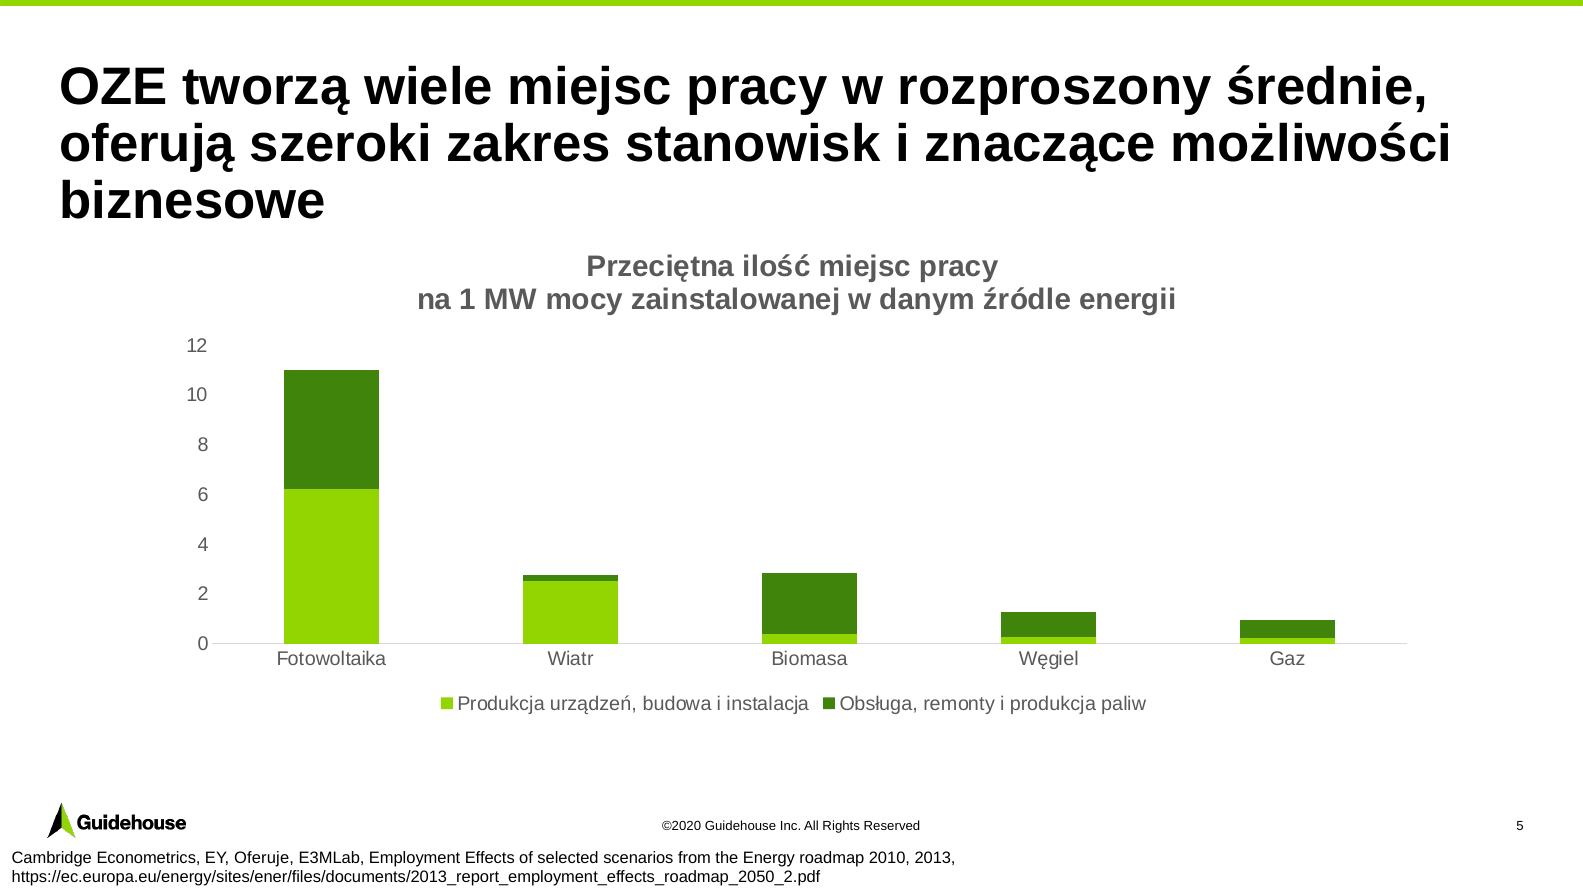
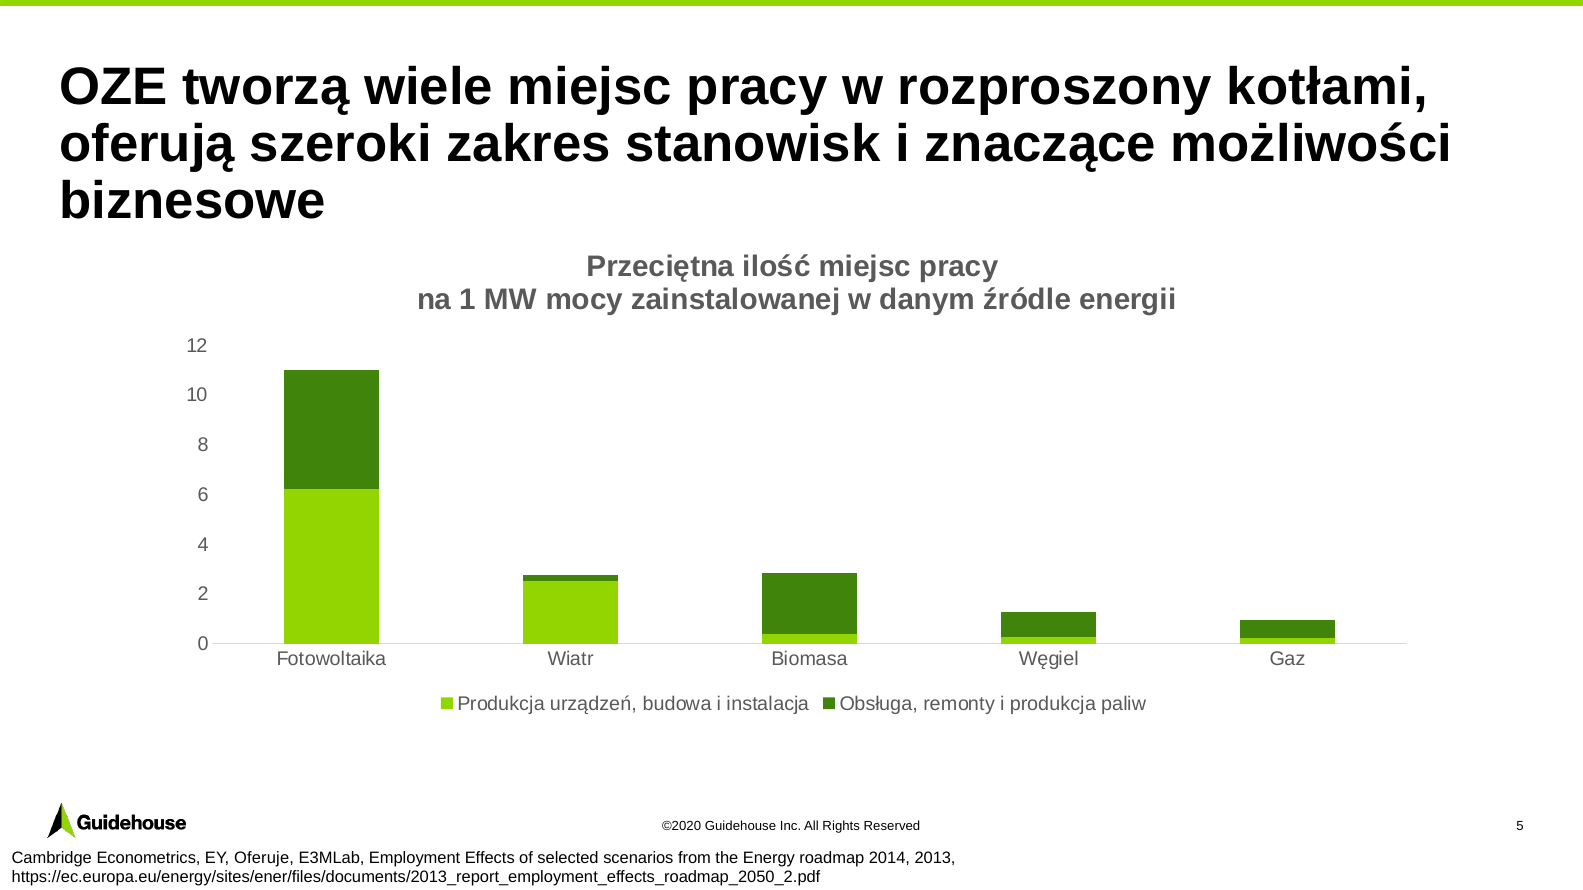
średnie: średnie -> kotłami (1327, 88)
2010: 2010 -> 2014 (889, 858)
